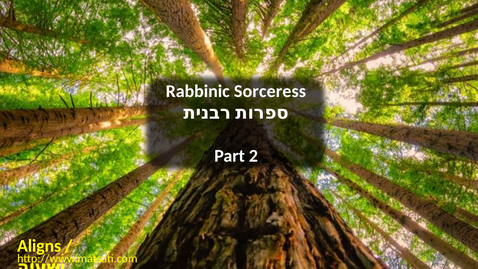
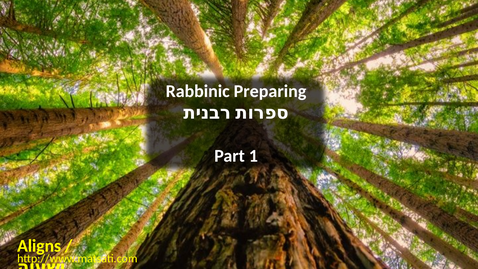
Sorceress: Sorceress -> Preparing (270, 91)
2: 2 -> 1 (253, 156)
